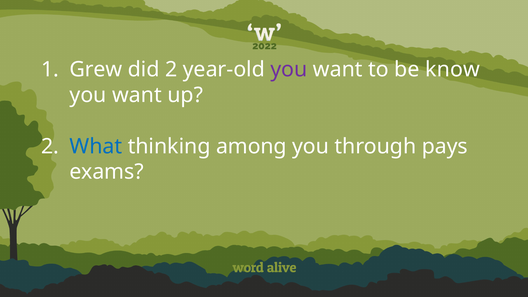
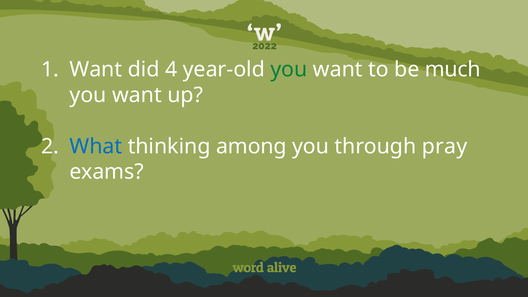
Grew: Grew -> Want (96, 70)
did 2: 2 -> 4 (171, 70)
you colour: purple -> green (289, 70)
know: know -> much (453, 70)
pays: pays -> pray (445, 146)
